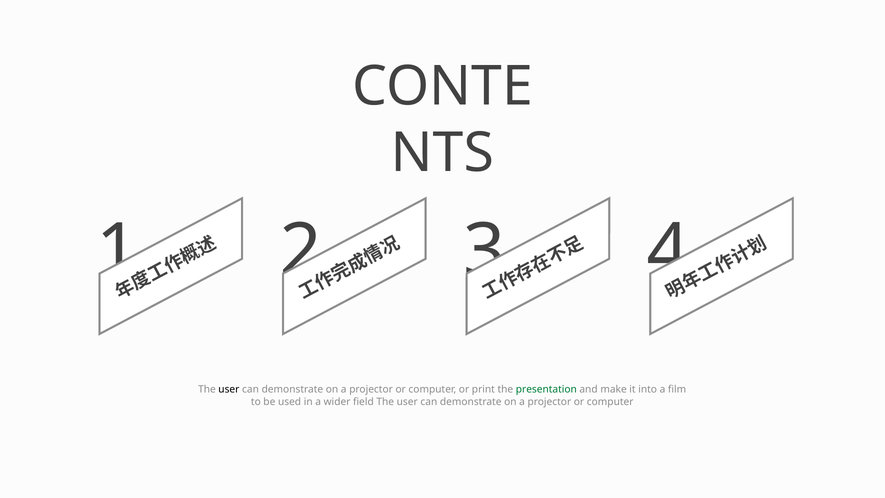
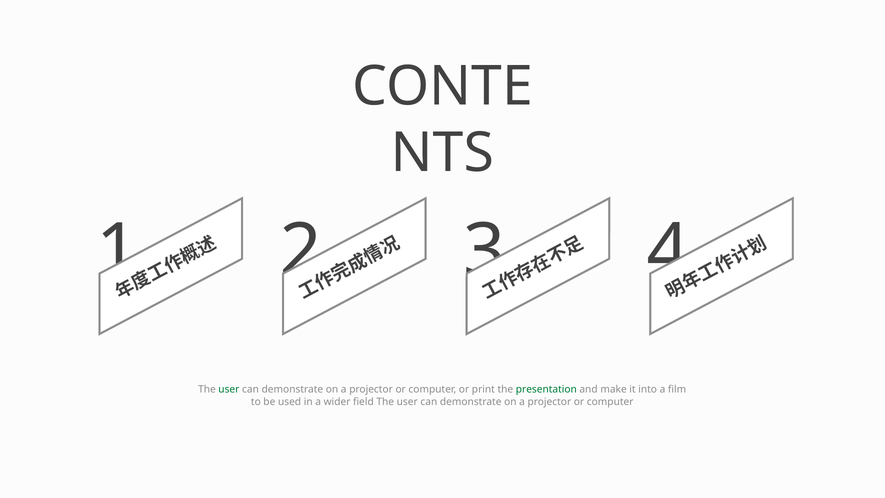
user colour: black -> green (229, 389)
